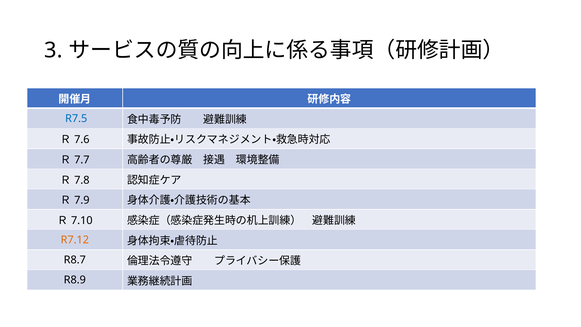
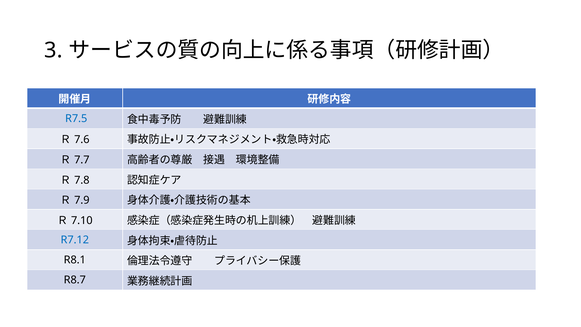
R7.12 colour: orange -> blue (75, 240)
R8.7: R8.7 -> R8.1 (75, 260)
R8.9: R8.9 -> R8.7 (75, 280)
